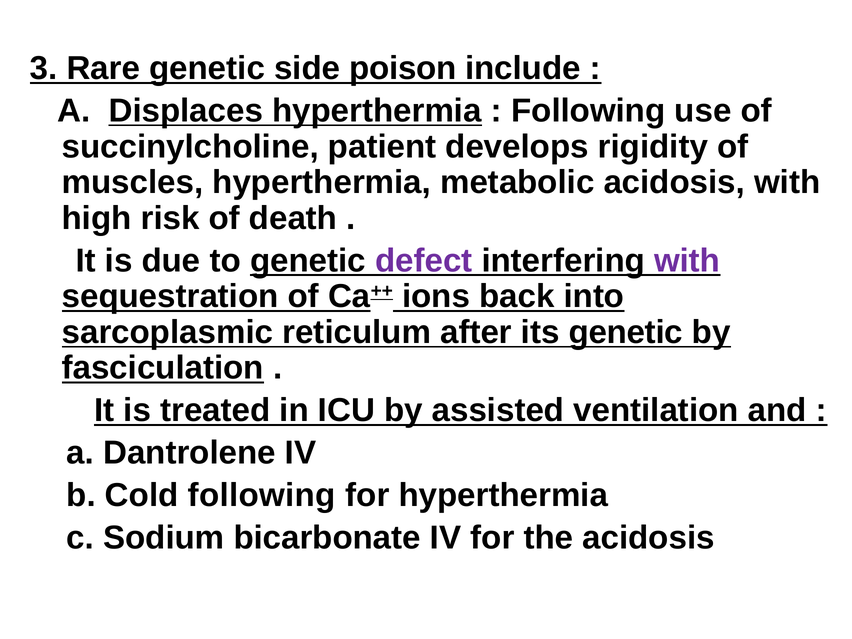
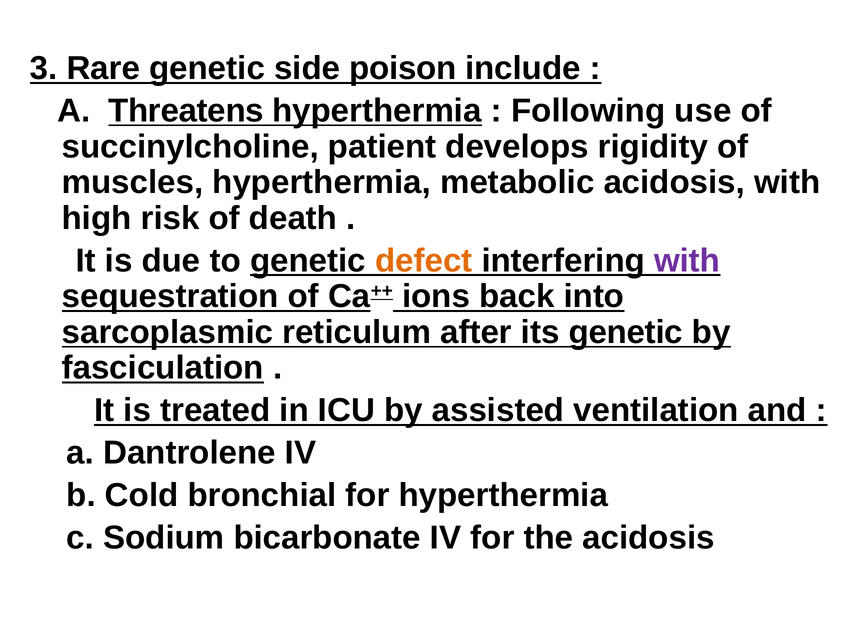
Displaces: Displaces -> Threatens (186, 111)
defect colour: purple -> orange (424, 261)
Cold following: following -> bronchial (262, 495)
